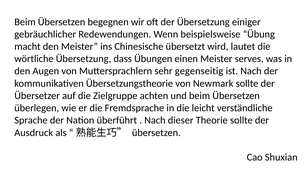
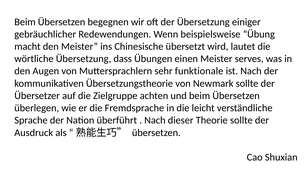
gegenseitig: gegenseitig -> funktionale (199, 71)
